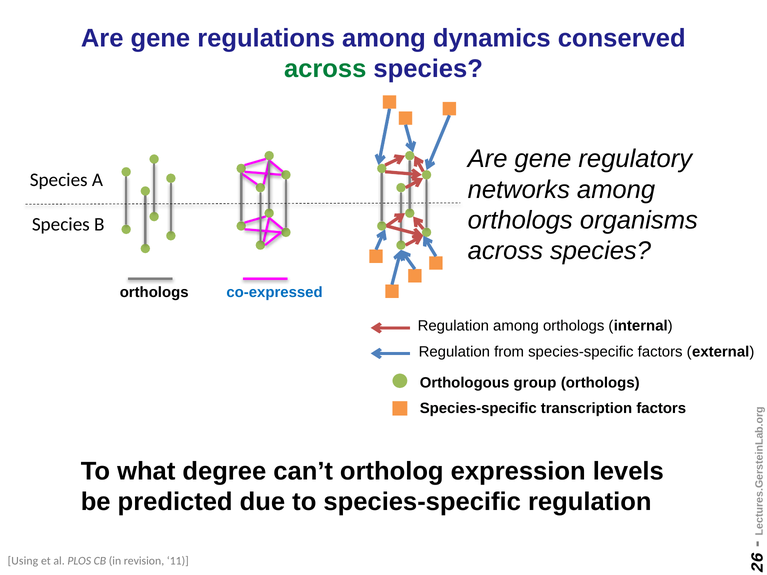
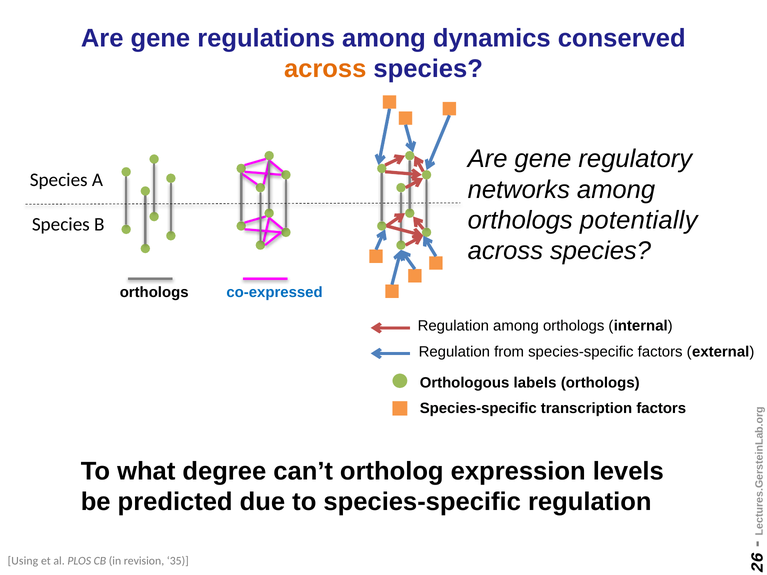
across colour: green -> orange (325, 69)
organisms: organisms -> potentially (639, 220)
group: group -> labels (535, 383)
11: 11 -> 35 (178, 561)
